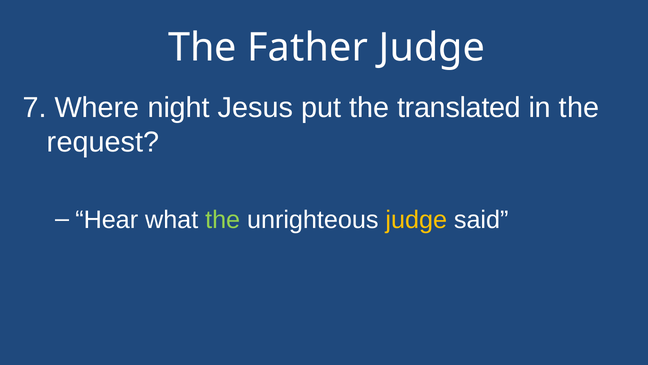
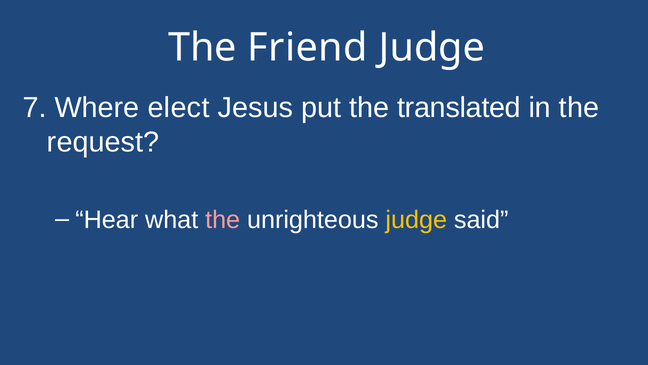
Father: Father -> Friend (308, 48)
night: night -> elect (179, 108)
the colour: light green -> pink (223, 220)
